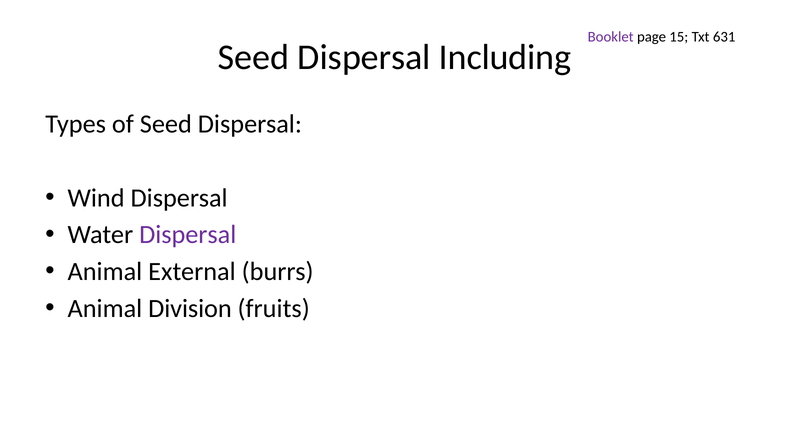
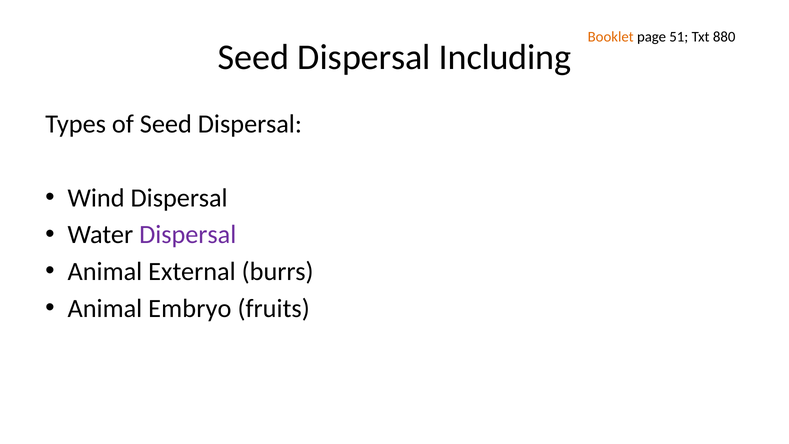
Booklet colour: purple -> orange (611, 37)
15: 15 -> 51 (679, 37)
631: 631 -> 880 (724, 37)
Division: Division -> Embryo (190, 308)
